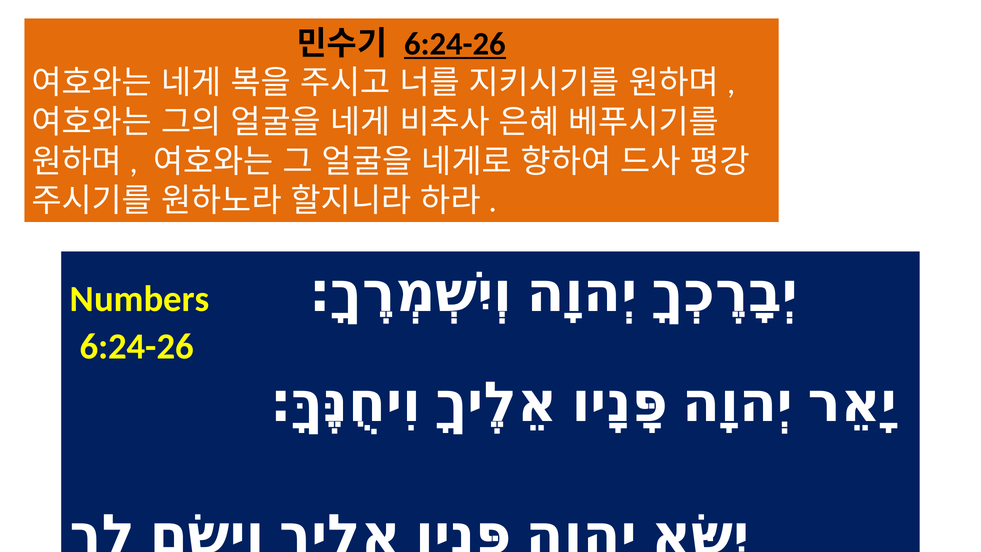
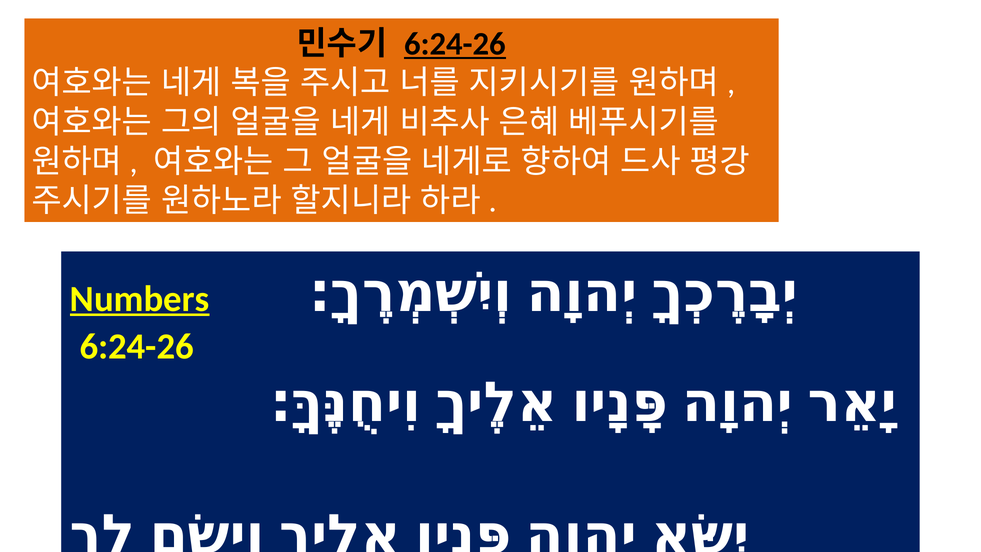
Numbers underline: none -> present (140, 299)
